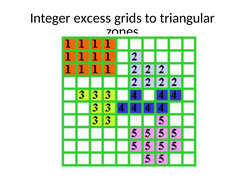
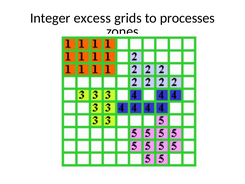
triangular: triangular -> processes (187, 18)
